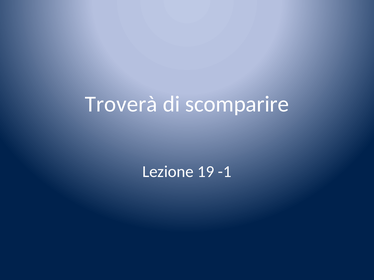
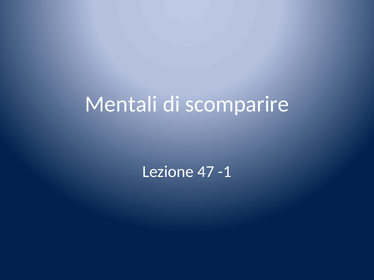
Troverà: Troverà -> Mentali (121, 104)
19: 19 -> 47 (206, 172)
